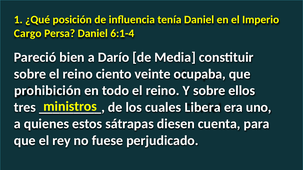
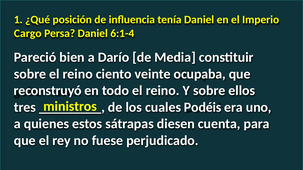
prohibición: prohibición -> reconstruyó (48, 91)
Libera: Libera -> Podéis (203, 108)
